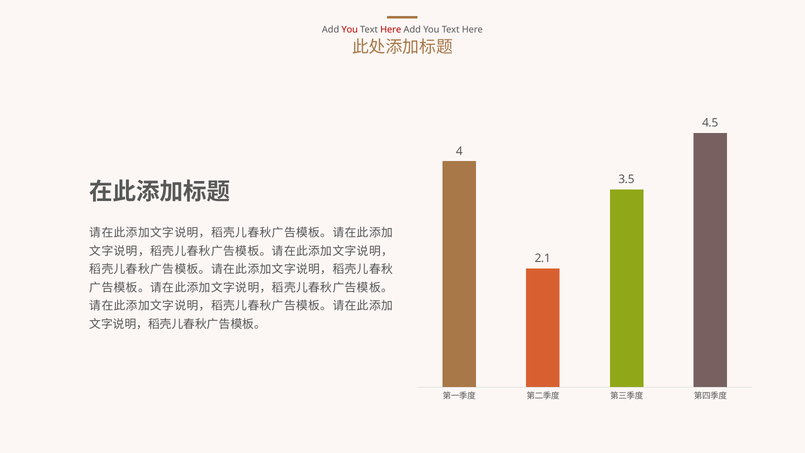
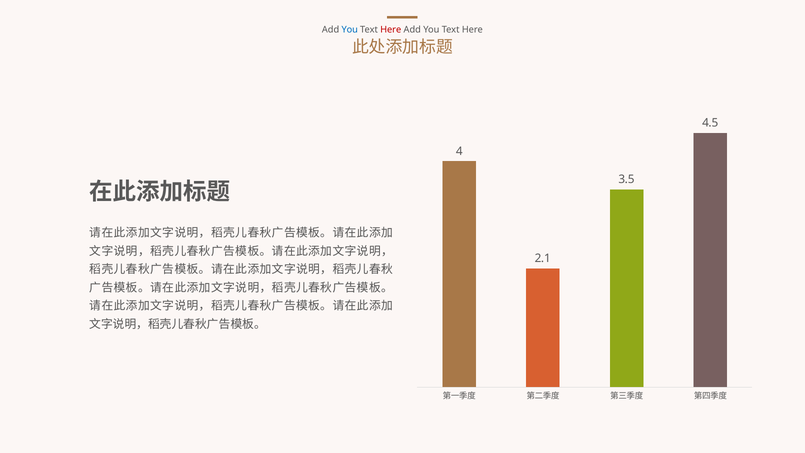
You colour: red -> blue (350, 30)
